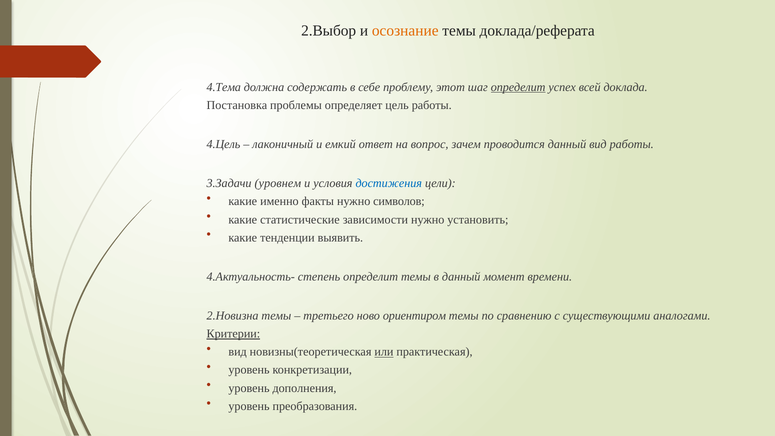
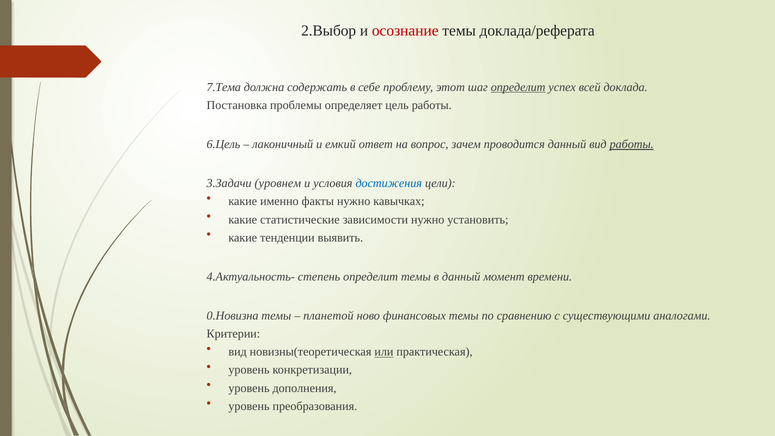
осознание colour: orange -> red (405, 31)
4.Тема: 4.Тема -> 7.Тема (224, 87)
4.Цель: 4.Цель -> 6.Цель (223, 144)
работы underline: none -> present (632, 144)
символов: символов -> кавычках (399, 201)
2.Новизна: 2.Новизна -> 0.Новизна (233, 316)
третьего: третьего -> планетой (328, 316)
ориентиром: ориентиром -> финансовых (414, 316)
Критерии underline: present -> none (233, 334)
